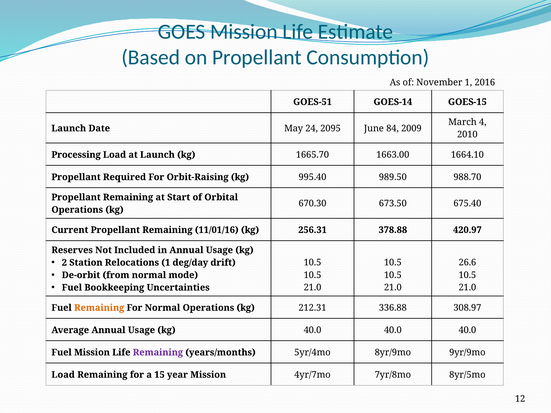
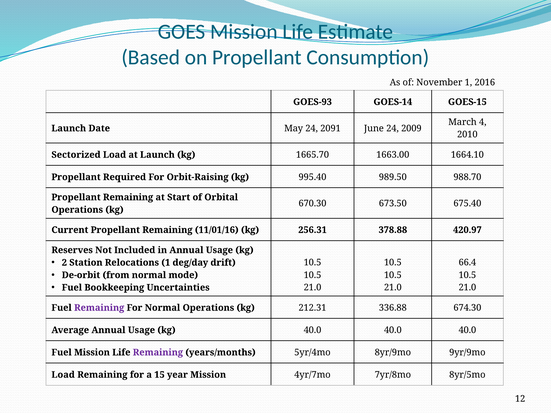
GOES-51: GOES-51 -> GOES-93 (313, 102)
2095: 2095 -> 2091 (331, 128)
June 84: 84 -> 24 (393, 128)
Processing: Processing -> Sectorized (76, 155)
26.6: 26.6 -> 66.4 (467, 263)
Remaining colour: orange -> purple (99, 308)
308.97: 308.97 -> 674.30 (467, 308)
